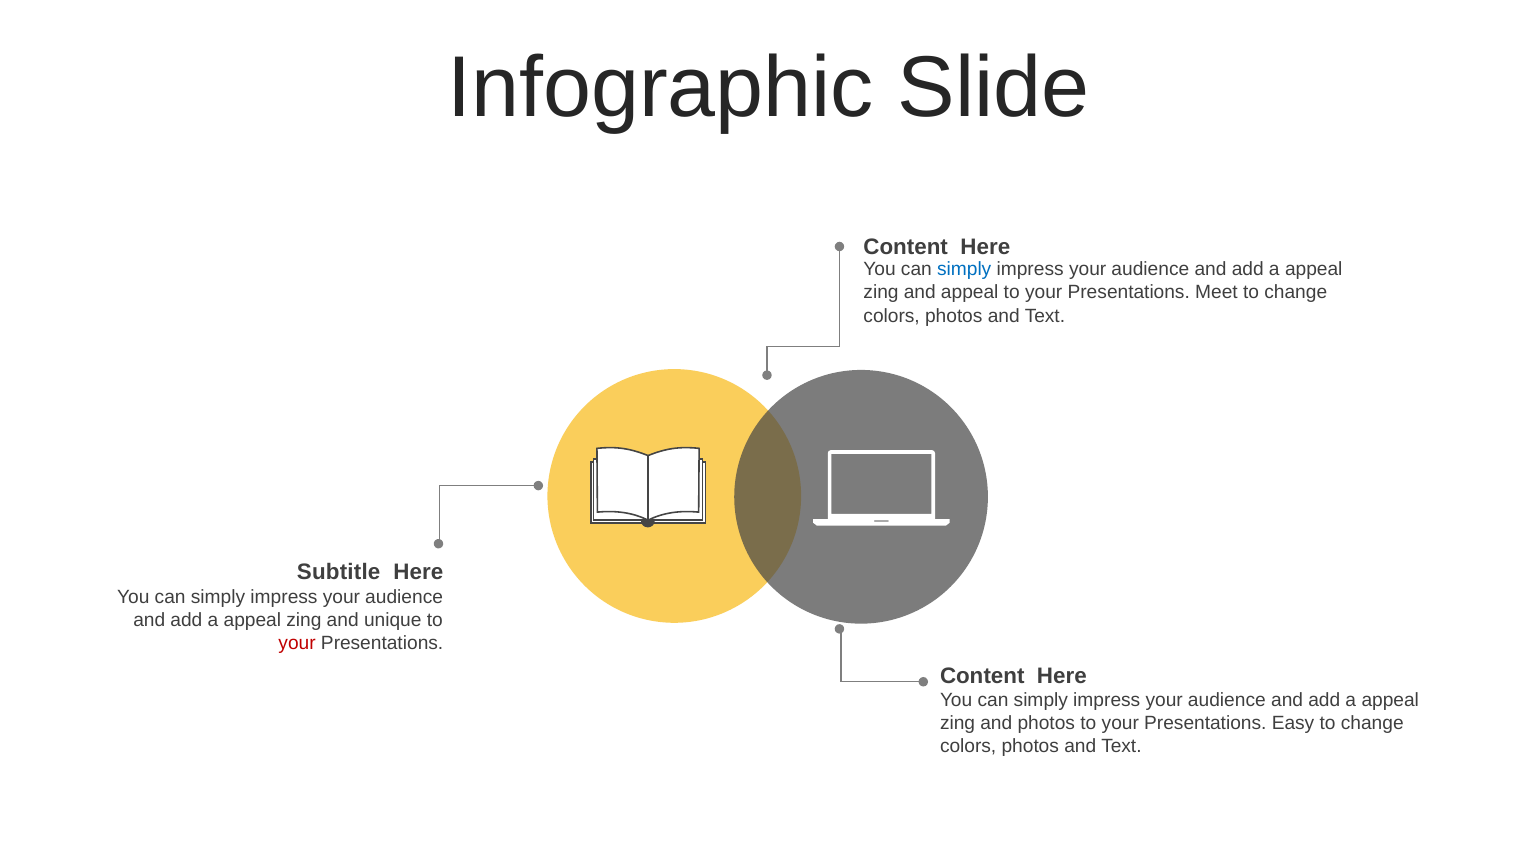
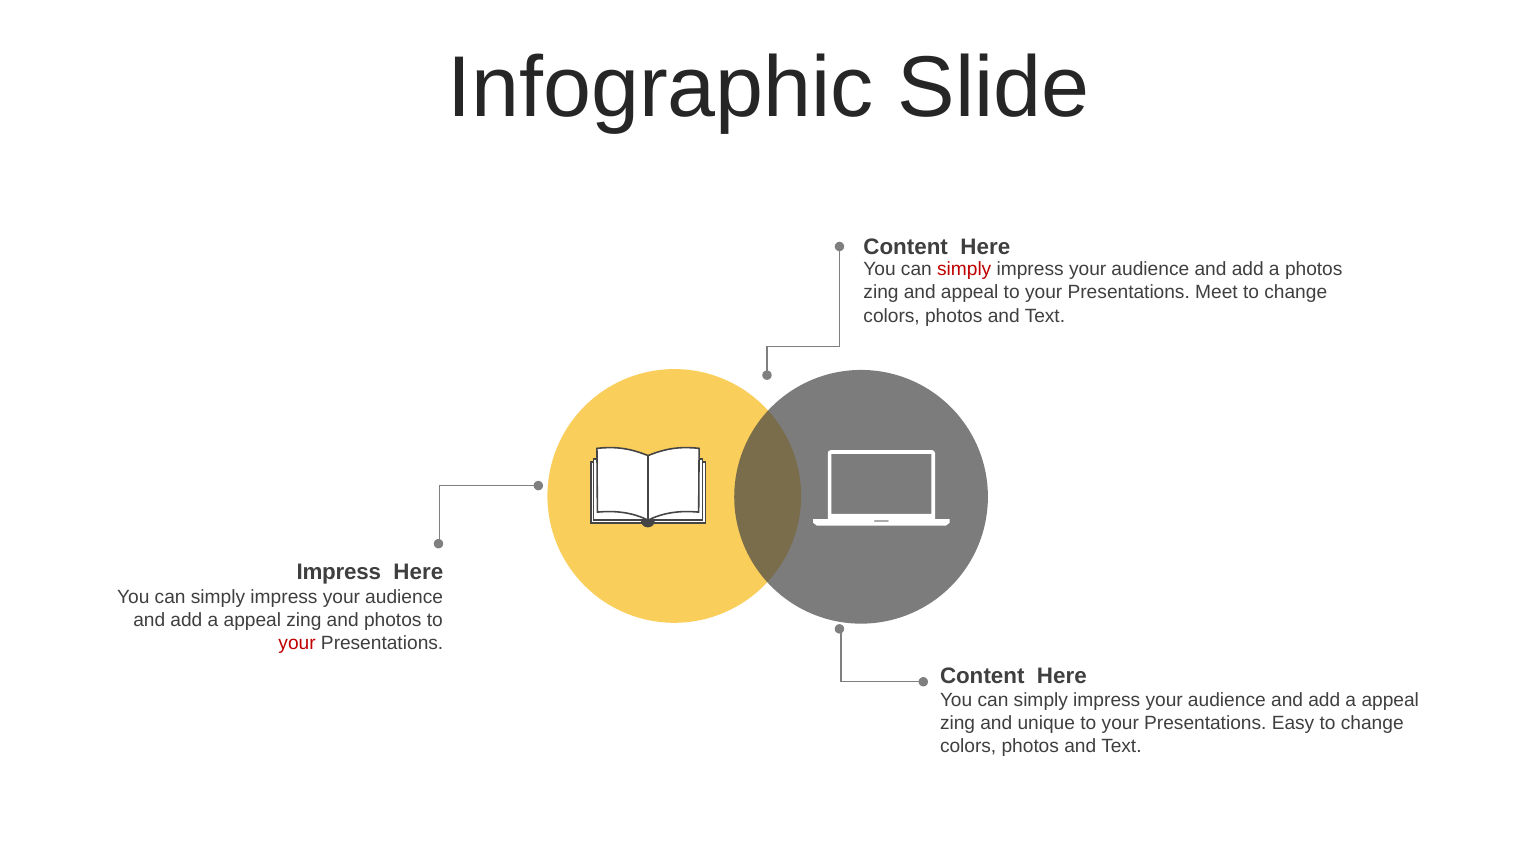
simply colour: blue -> red (964, 270)
appeal: appeal -> photos (1314, 270)
Subtitle: Subtitle -> Impress (339, 573)
and unique: unique -> photos (393, 620)
and photos: photos -> unique (1046, 723)
